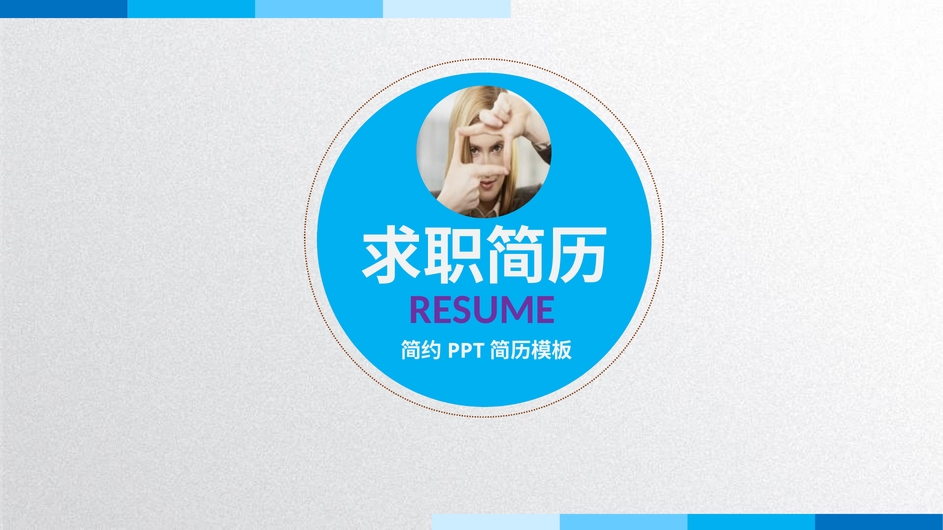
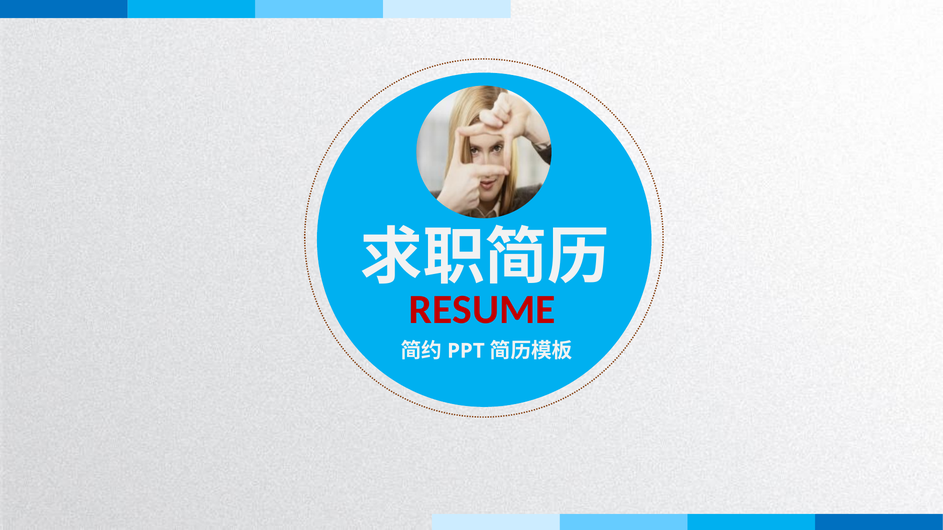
RESUME colour: purple -> red (482, 310)
